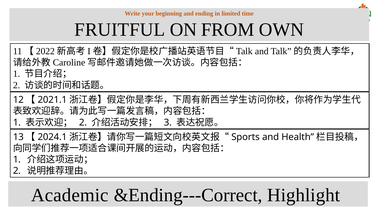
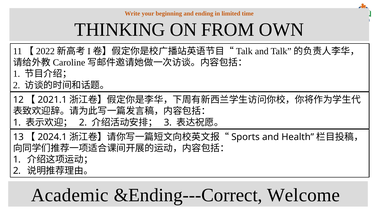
FRUITFUL: FRUITFUL -> THINKING (120, 30)
Highlight: Highlight -> Welcome (304, 195)
